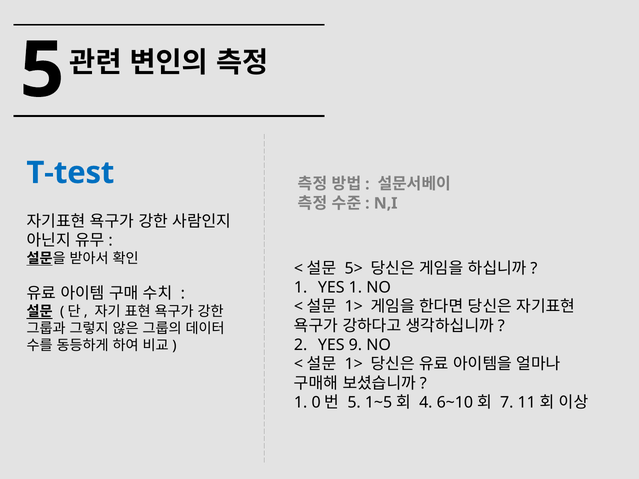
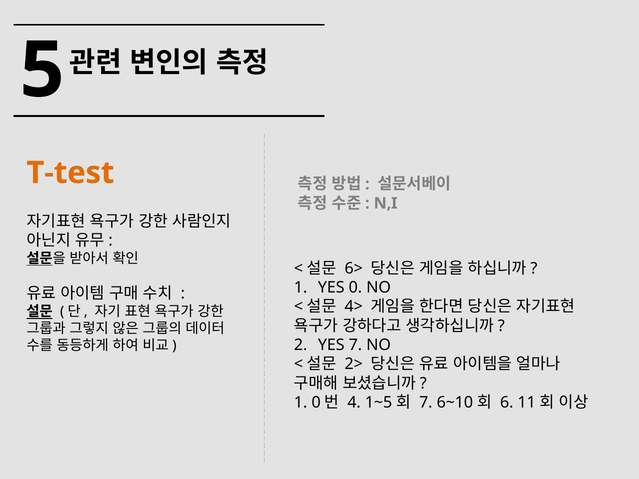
T-test colour: blue -> orange (70, 173)
5>: 5> -> 6> (354, 269)
YES 1: 1 -> 0 (355, 288)
1>: 1> -> 4> (354, 307)
YES 9: 9 -> 7 (355, 345)
1>: 1> -> 2> (354, 364)
5: 5 -> 4 (354, 403)
4: 4 -> 7 (426, 403)
7: 7 -> 6 (507, 403)
